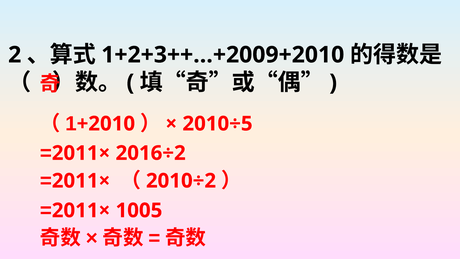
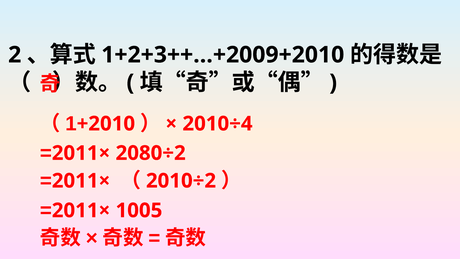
2010÷5: 2010÷5 -> 2010÷4 (217, 124)
2016÷2: 2016÷2 -> 2080÷2 (151, 153)
